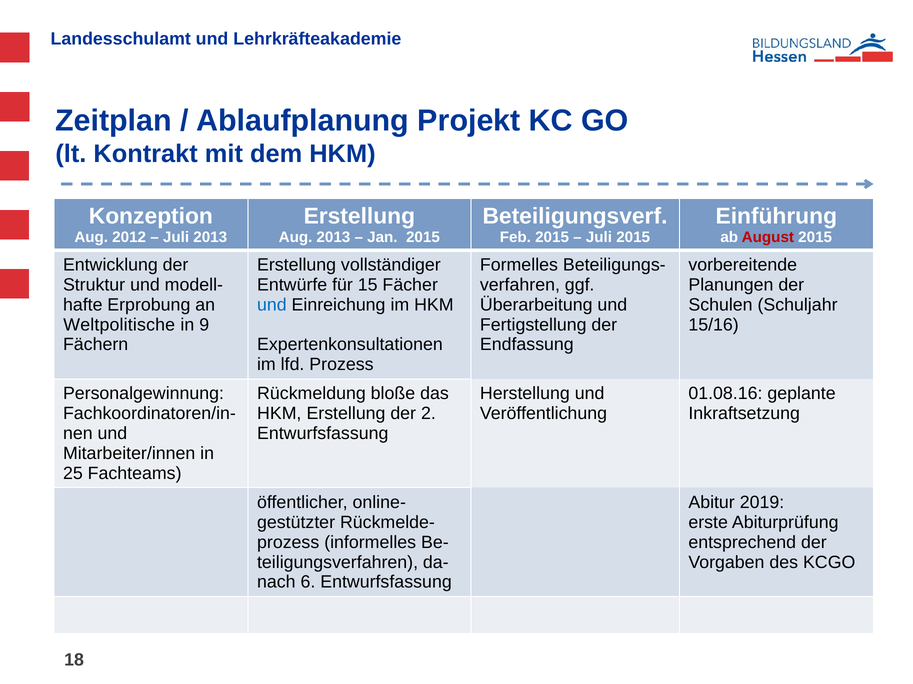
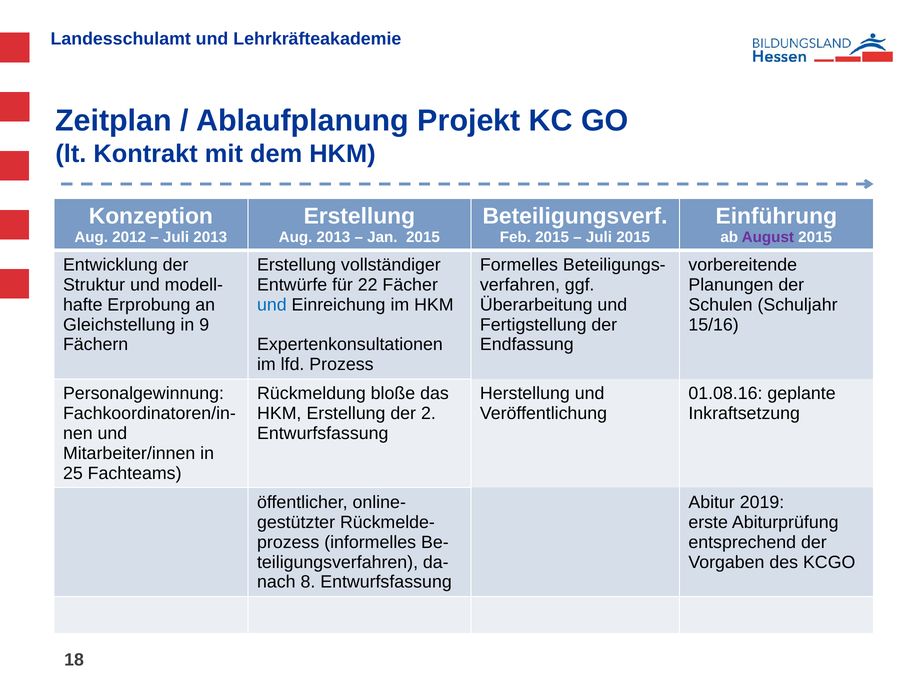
August colour: red -> purple (768, 238)
15: 15 -> 22 (368, 285)
Weltpolitische: Weltpolitische -> Gleichstellung (119, 325)
6: 6 -> 8 (308, 583)
